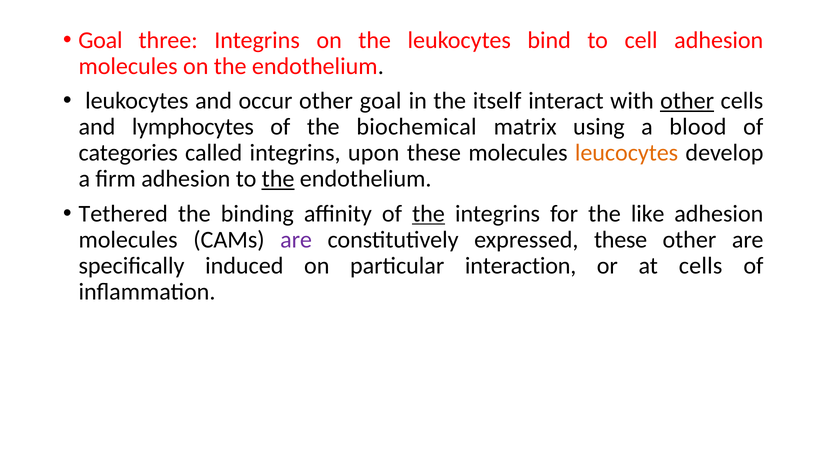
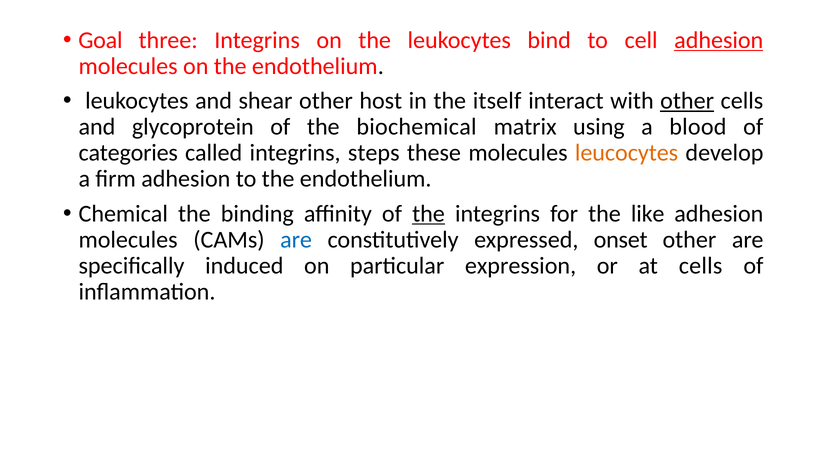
adhesion underline: none -> present (719, 40)
occur: occur -> shear (266, 101)
other goal: goal -> host (381, 101)
lymphocytes: lymphocytes -> glycoprotein (193, 127)
upon: upon -> steps (374, 153)
the underline: present -> none (278, 179)
Tethered: Tethered -> Chemical (123, 214)
are colour: purple -> blue (296, 240)
expressed these: these -> onset (621, 240)
interaction: interaction -> expression (521, 266)
